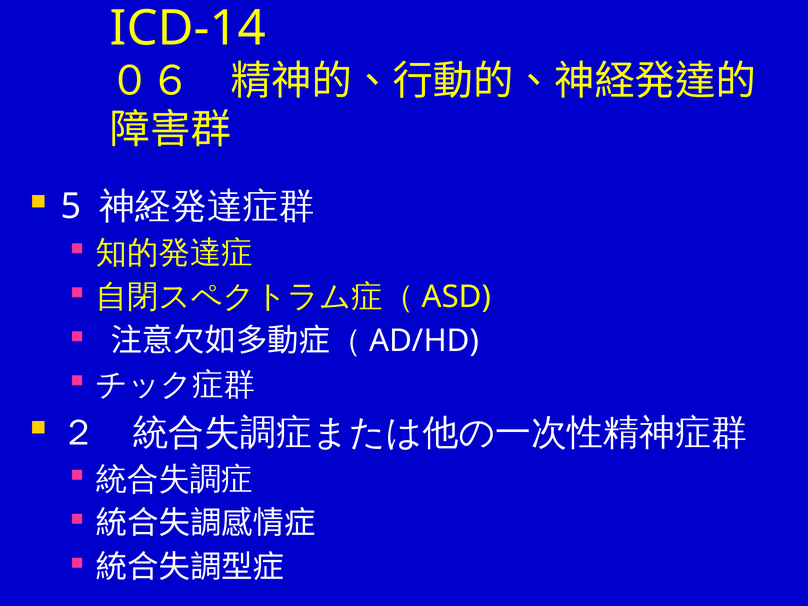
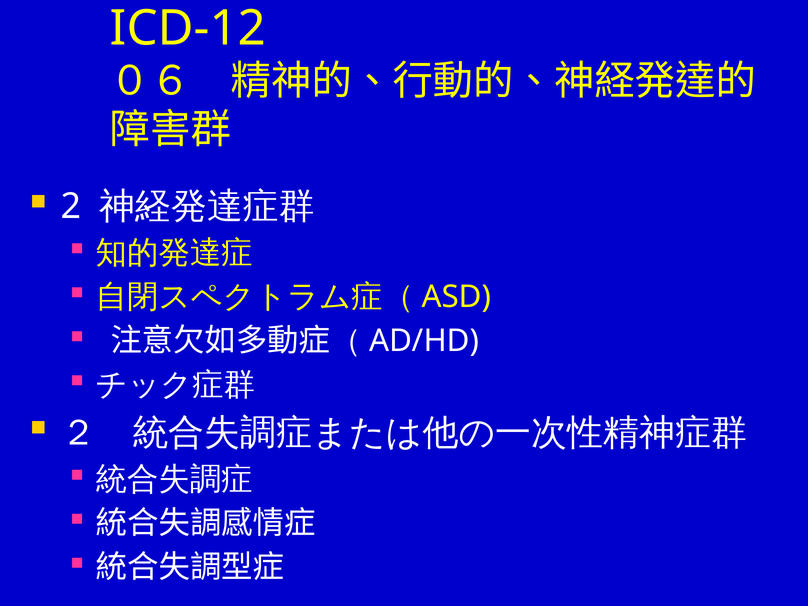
ICD-14: ICD-14 -> ICD-12 (188, 28)
5: 5 -> 2 (71, 206)
